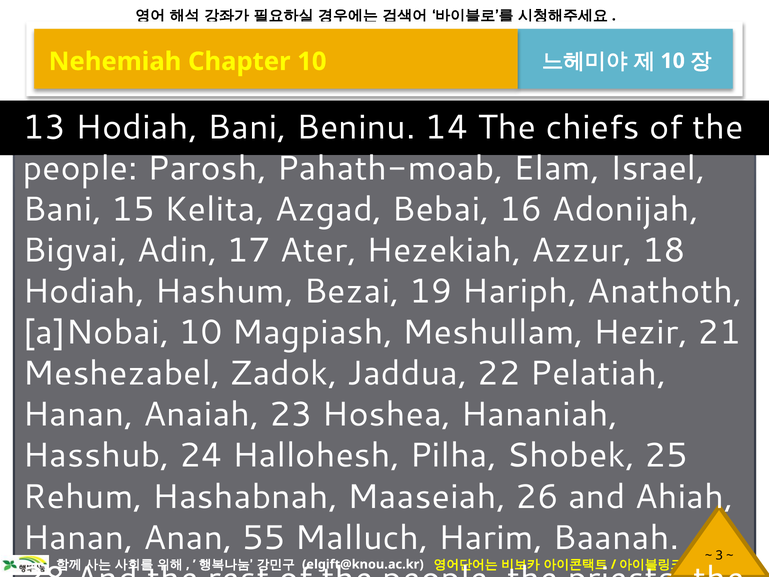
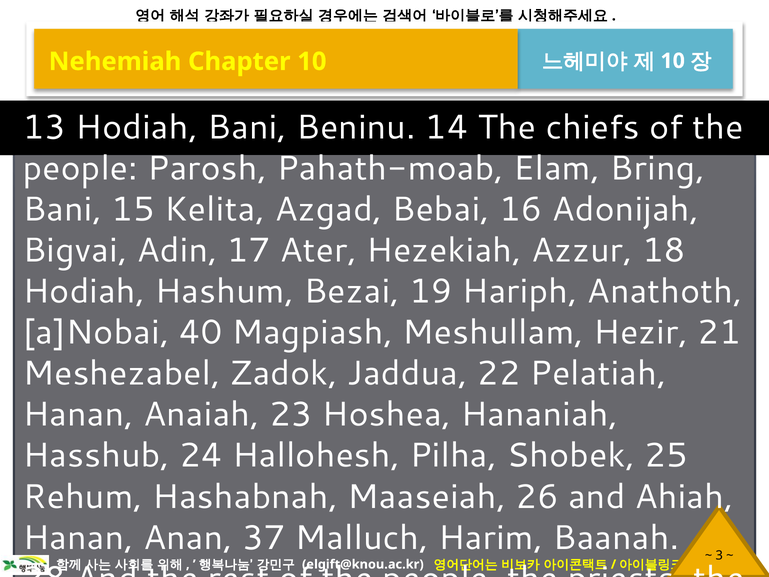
Israel: Israel -> Bring (657, 168)
a]Nobai 10: 10 -> 40 (201, 332)
55: 55 -> 37 (264, 538)
